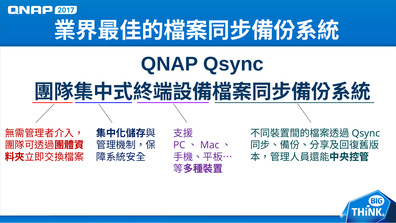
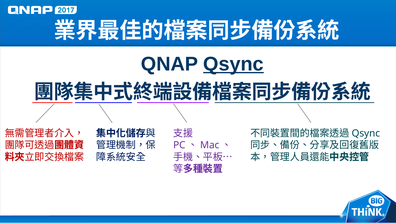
Qsync underline: none -> present (233, 64)
